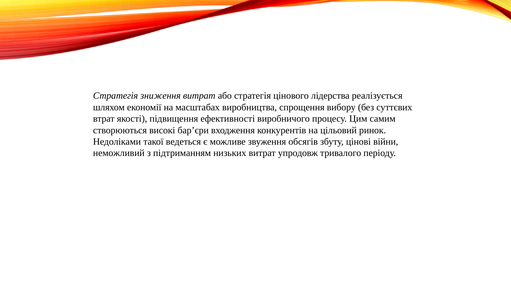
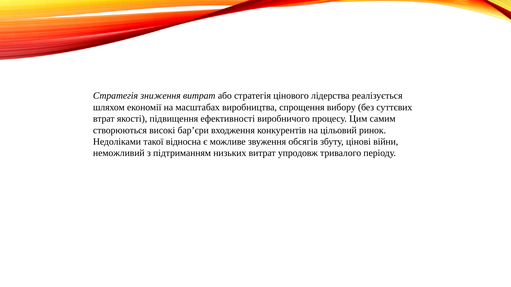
ведеться: ведеться -> відносна (183, 142)
